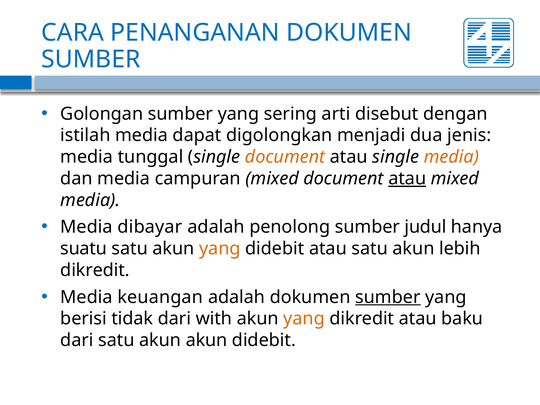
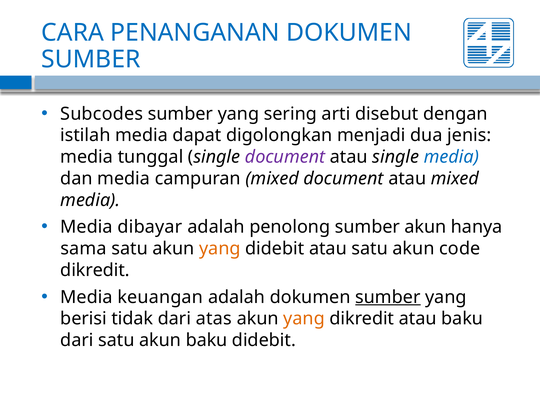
Golongan: Golongan -> Subcodes (102, 114)
document colour: orange -> purple (285, 157)
media colour: orange -> blue (451, 157)
atau underline: present -> none (407, 179)
sumber judul: judul -> akun (425, 227)
suatu: suatu -> sama (83, 249)
lebih: lebih -> code (460, 249)
with: with -> atas (214, 319)
akun akun: akun -> baku (207, 340)
